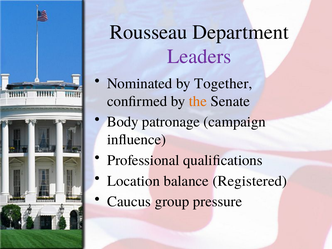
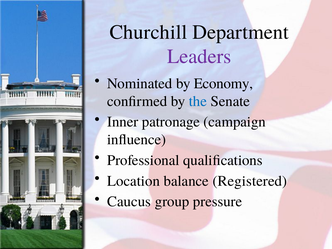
Rousseau: Rousseau -> Churchill (148, 32)
Together: Together -> Economy (223, 83)
the colour: orange -> blue (198, 101)
Body: Body -> Inner (123, 122)
